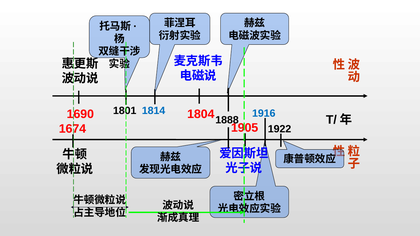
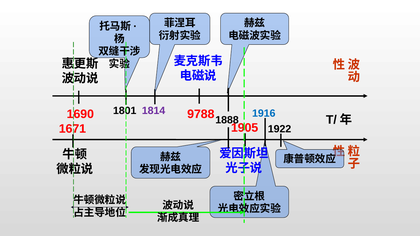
1814 colour: blue -> purple (154, 111)
1804: 1804 -> 9788 (201, 114)
1674: 1674 -> 1671 (72, 129)
